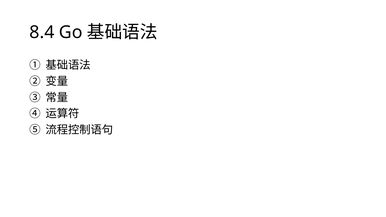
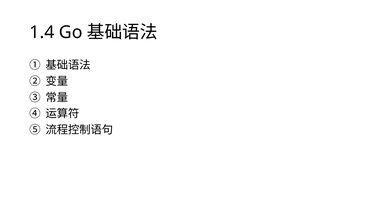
8.4: 8.4 -> 1.4 (42, 32)
